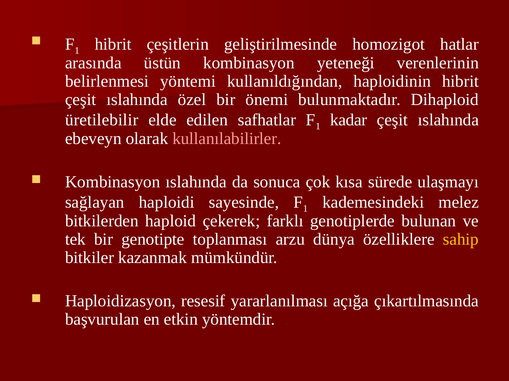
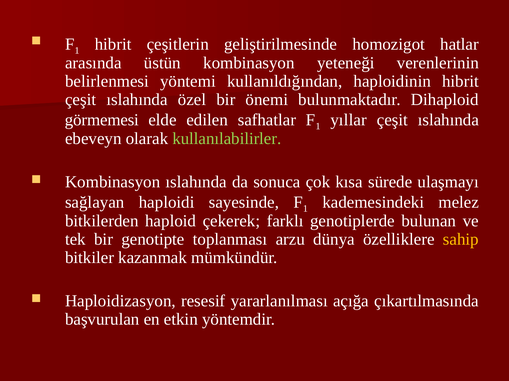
üretilebilir: üretilebilir -> görmemesi (102, 120)
kadar: kadar -> yıllar (349, 120)
kullanılabilirler colour: pink -> light green (227, 139)
